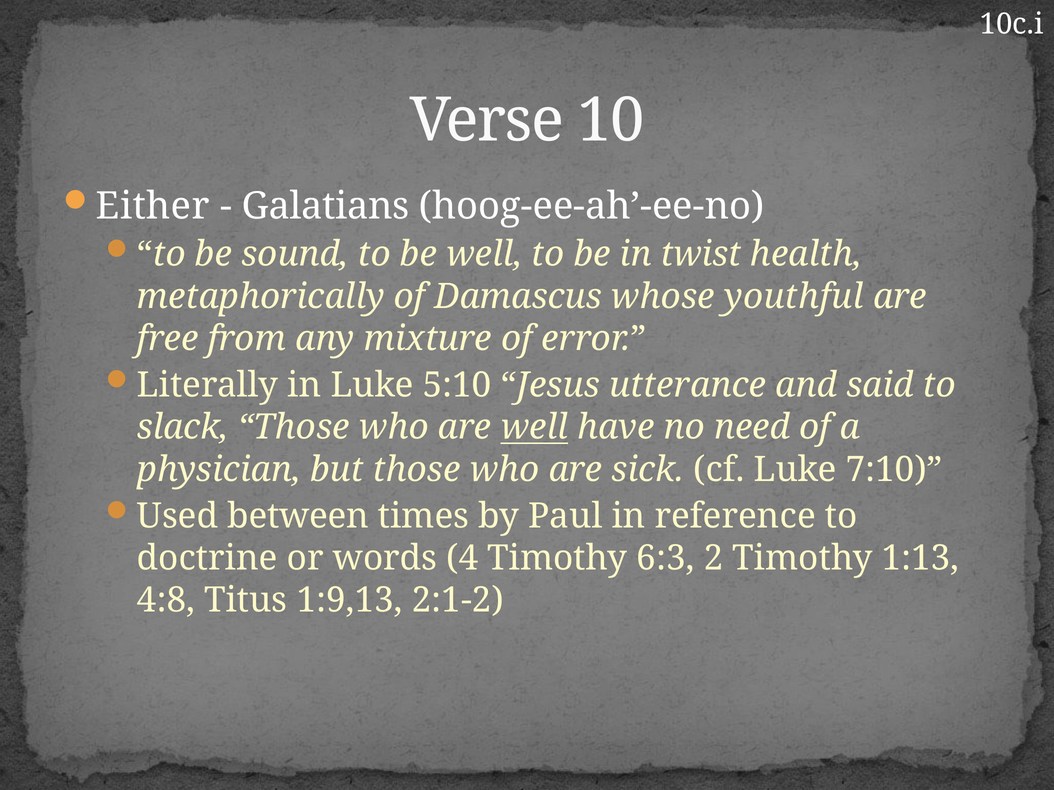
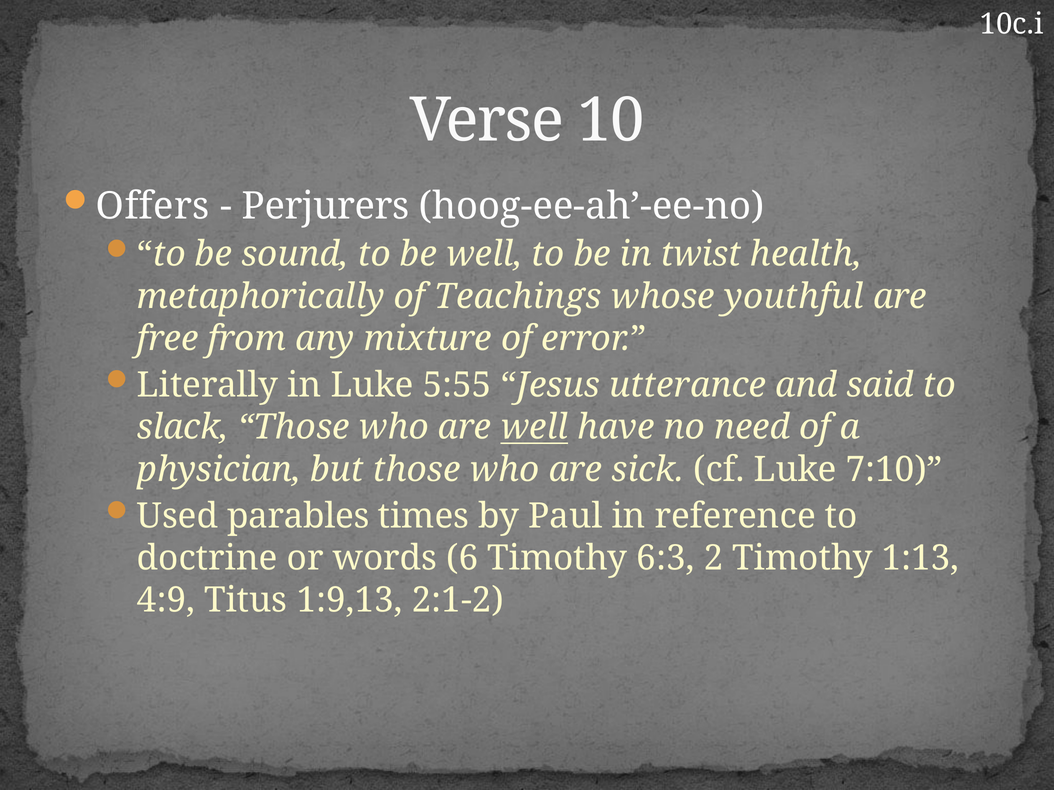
Either: Either -> Offers (153, 206)
Galatians: Galatians -> Perjurers (326, 206)
Damascus: Damascus -> Teachings (518, 297)
5:10: 5:10 -> 5:55 (457, 385)
between: between -> parables (298, 516)
4: 4 -> 6 (462, 558)
4:8: 4:8 -> 4:9 (166, 601)
